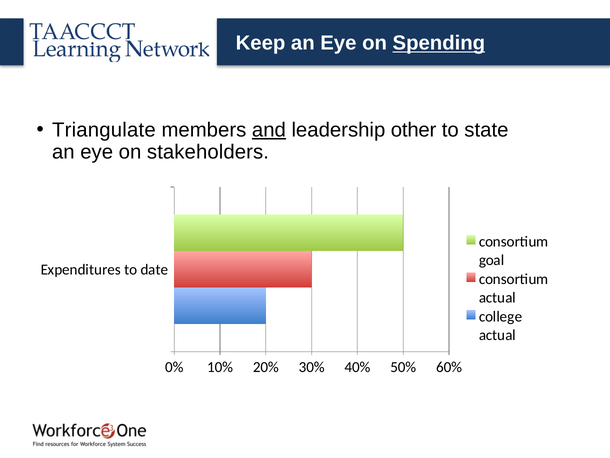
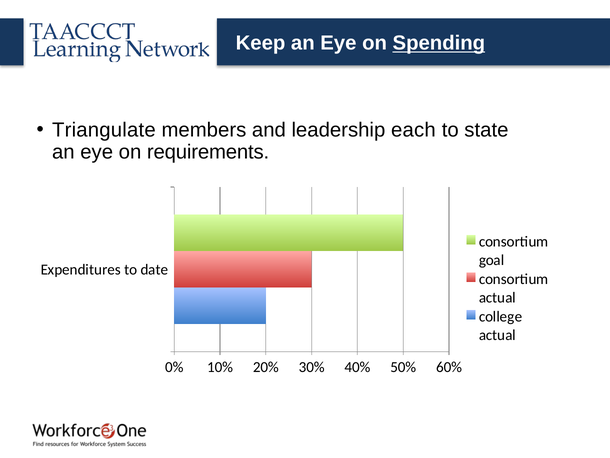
and underline: present -> none (269, 130)
other: other -> each (413, 130)
stakeholders: stakeholders -> requirements (208, 152)
